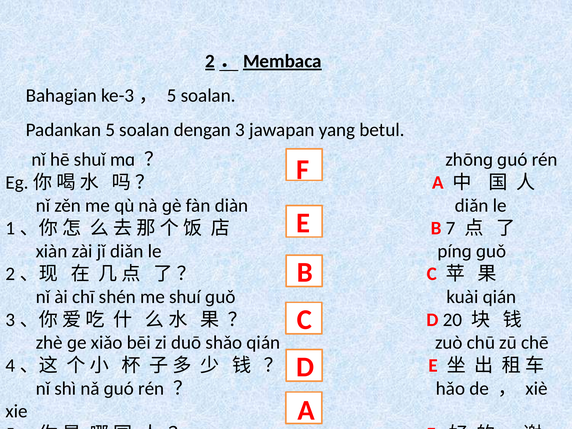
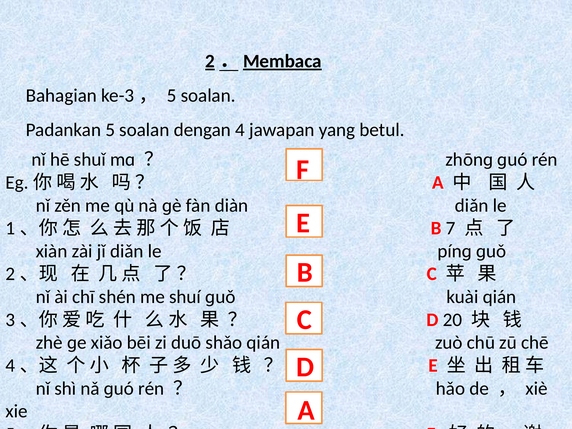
3: 3 -> 4 (240, 130)
